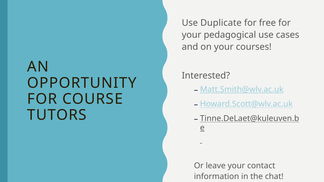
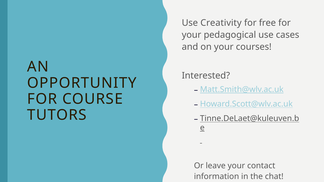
Duplicate: Duplicate -> Creativity (221, 23)
